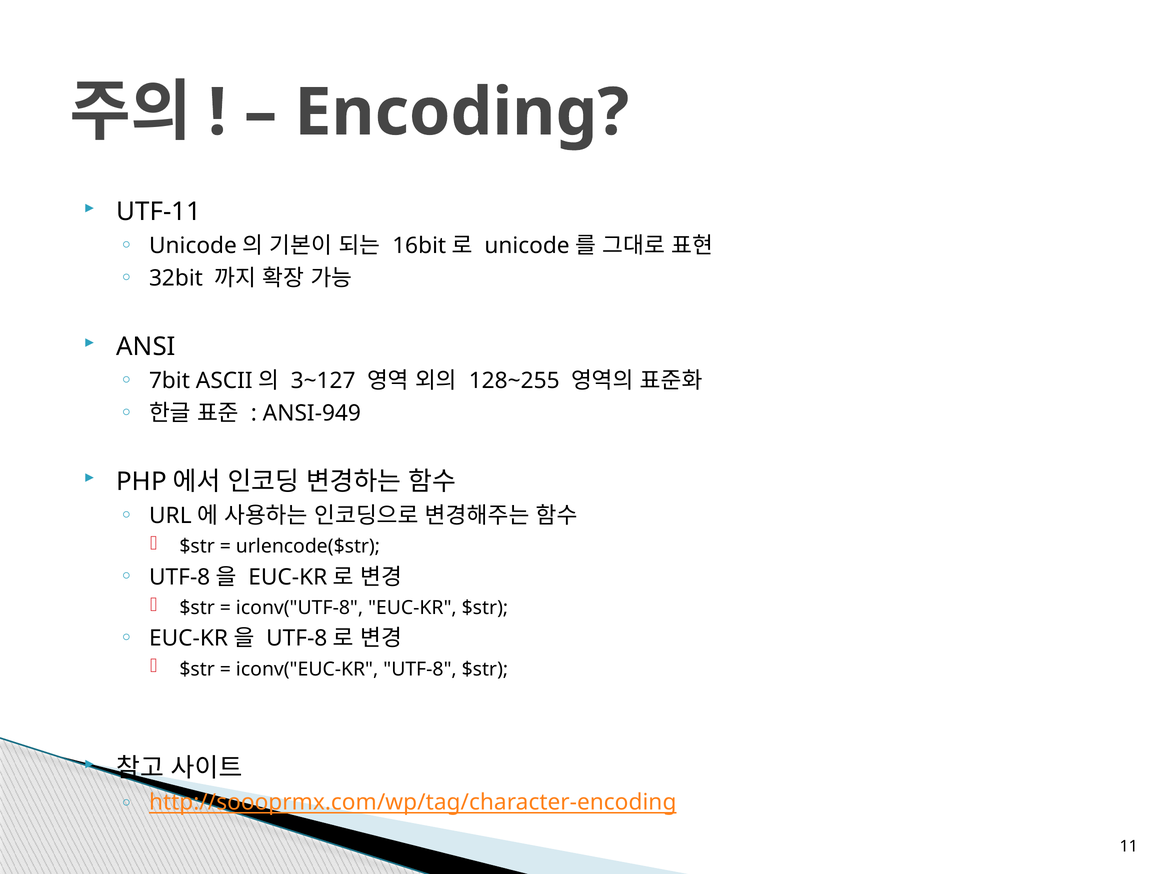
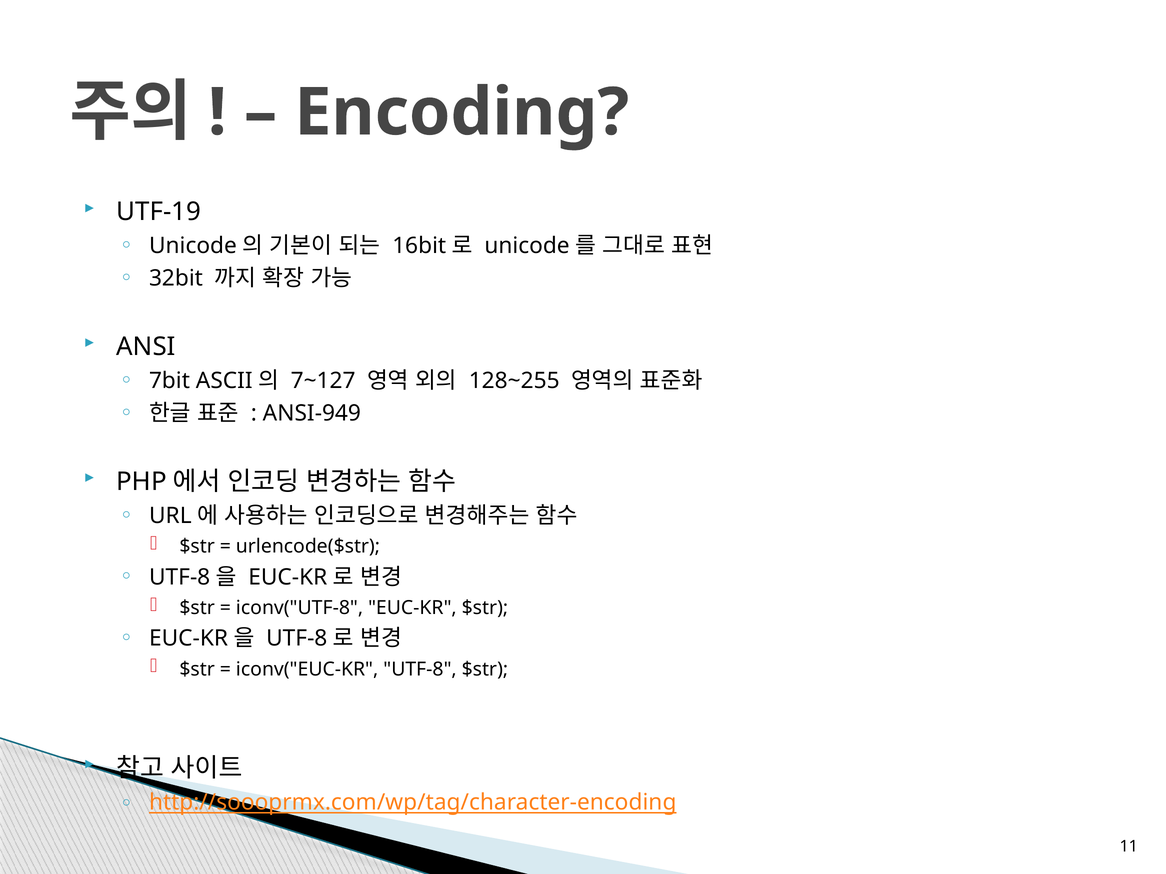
UTF-11: UTF-11 -> UTF-19 (159, 212)
3~127: 3~127 -> 7~127 (323, 381)
